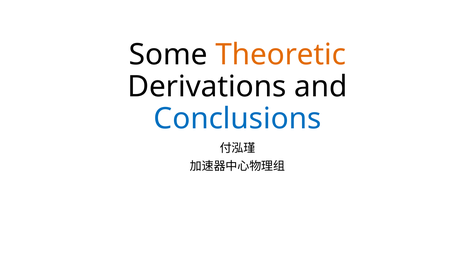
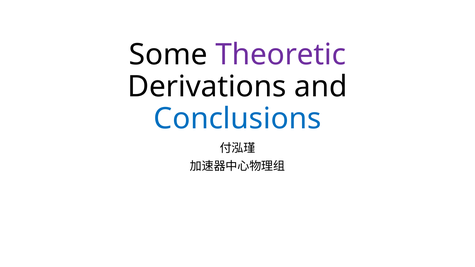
Theoretic colour: orange -> purple (281, 55)
